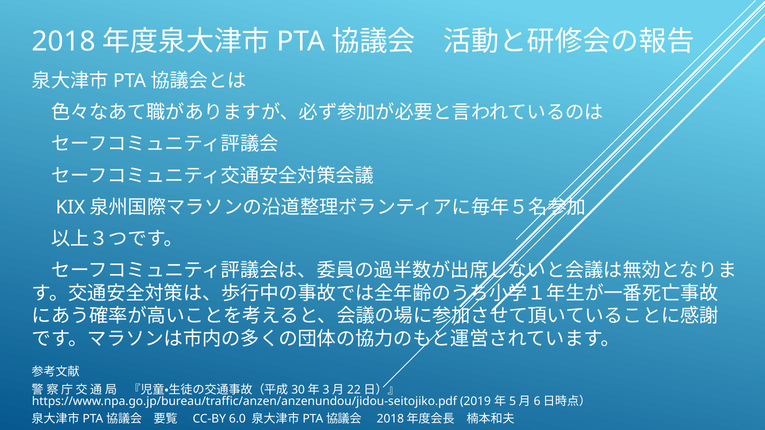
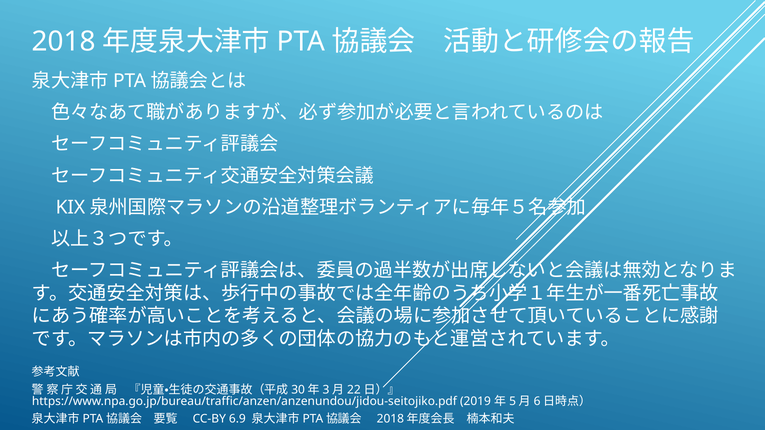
6.0: 6.0 -> 6.9 (237, 419)
